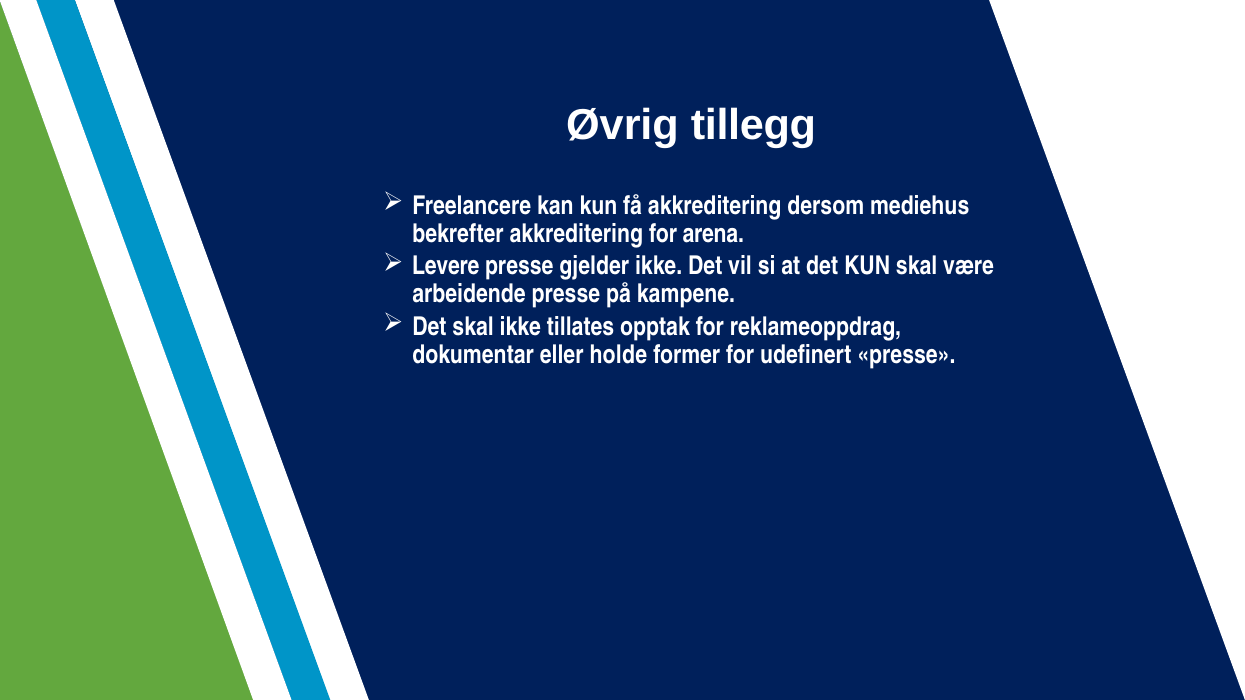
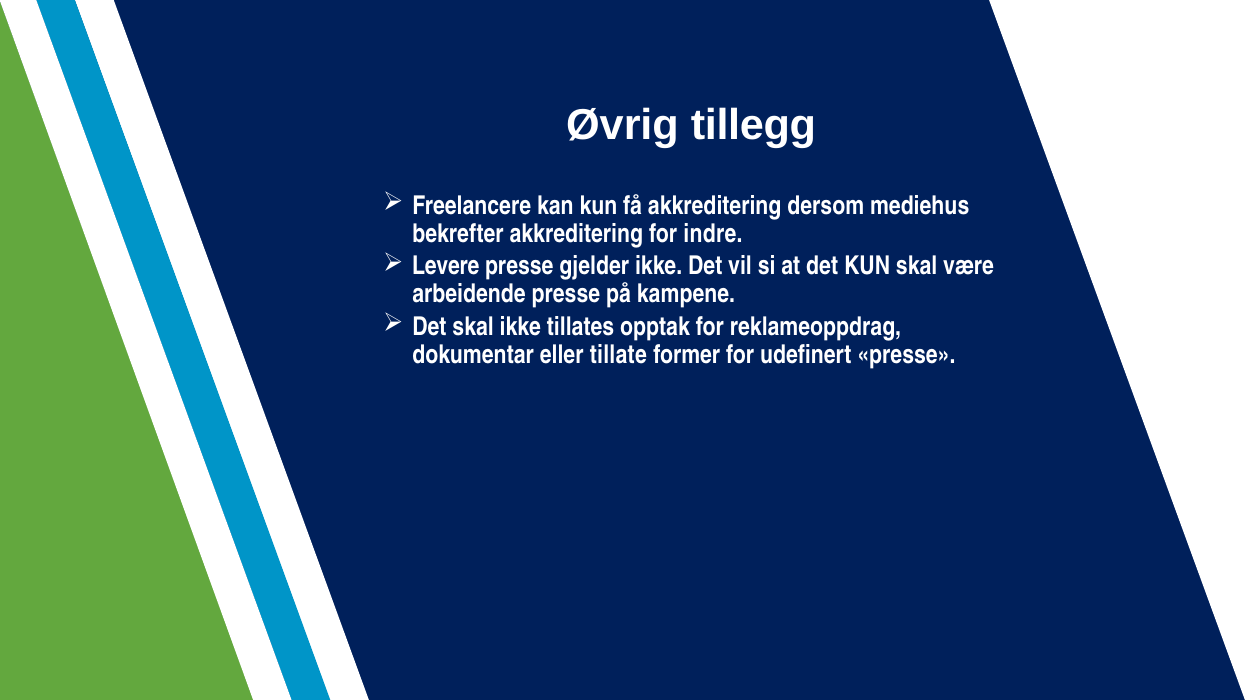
arena: arena -> indre (713, 234)
holde: holde -> tillate (618, 355)
